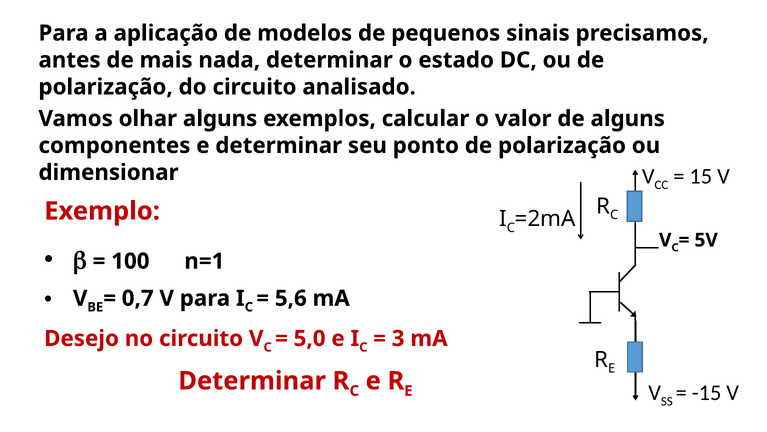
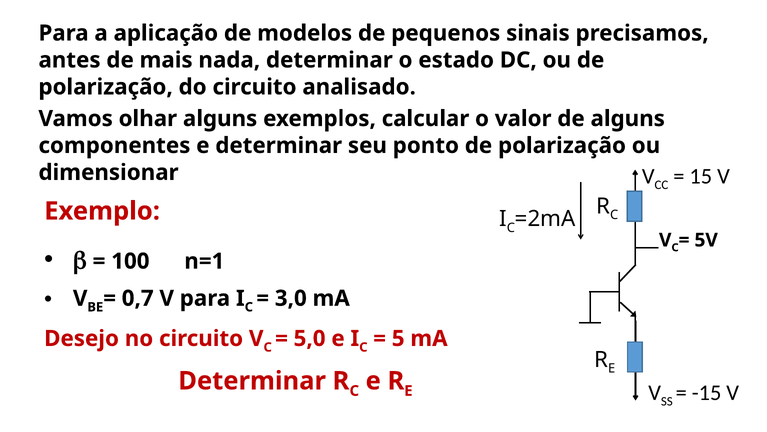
5,6: 5,6 -> 3,0 (291, 298)
3: 3 -> 5 (398, 338)
